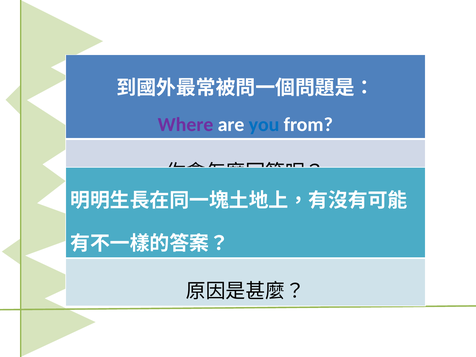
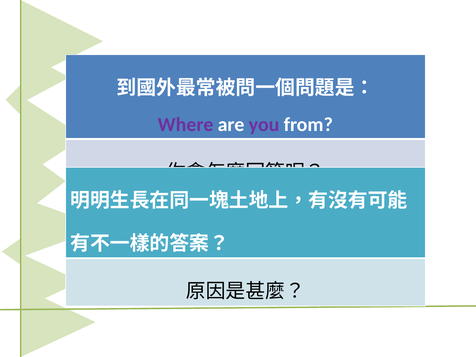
you colour: blue -> purple (264, 125)
